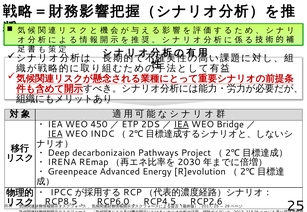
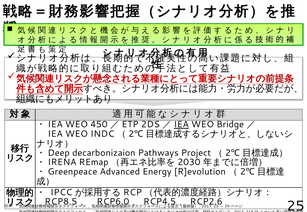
IEA underline: present -> none (55, 134)
